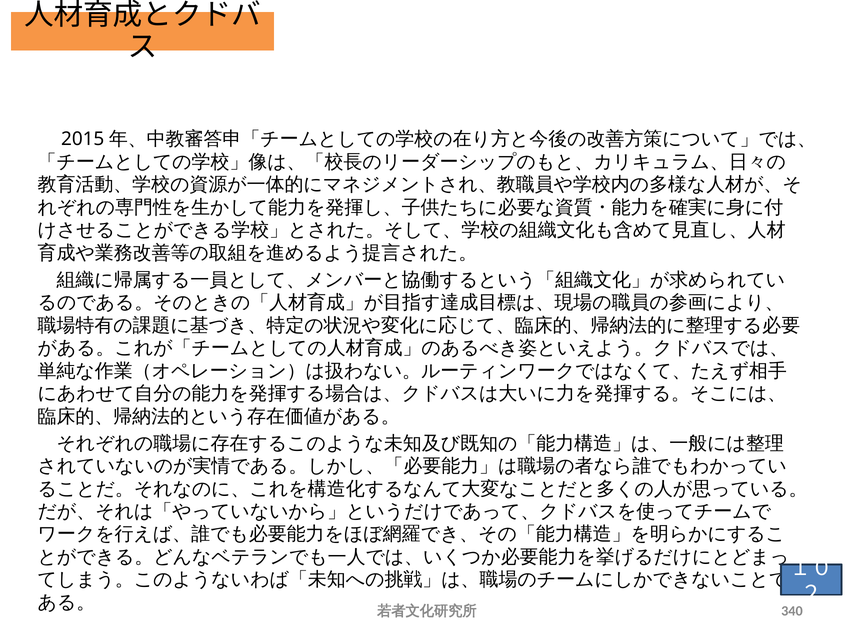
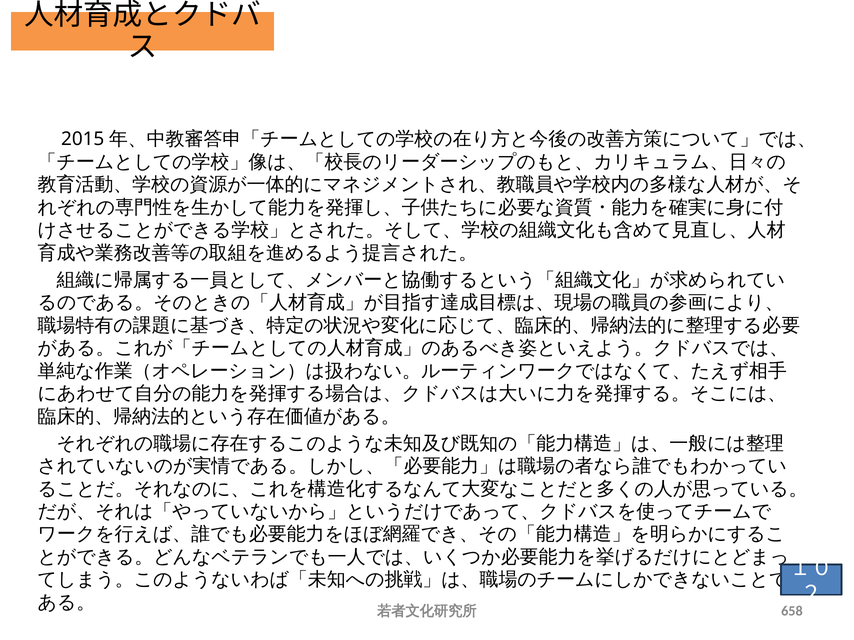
340: 340 -> 658 (792, 612)
